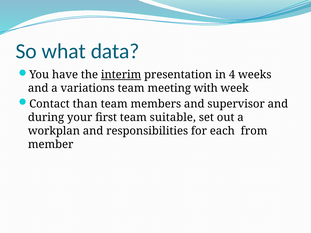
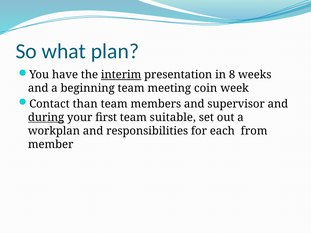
data: data -> plan (115, 51)
4: 4 -> 8 (232, 75)
variations: variations -> beginning (88, 88)
with: with -> coin (206, 88)
during underline: none -> present (46, 118)
